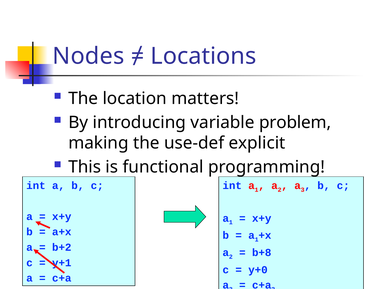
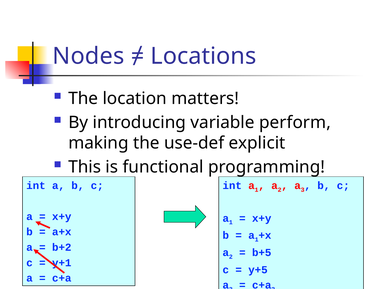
problem: problem -> perform (295, 123)
b+8: b+8 -> b+5 (262, 253)
y+0: y+0 -> y+5 (258, 270)
